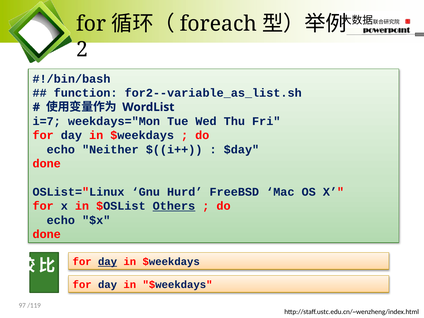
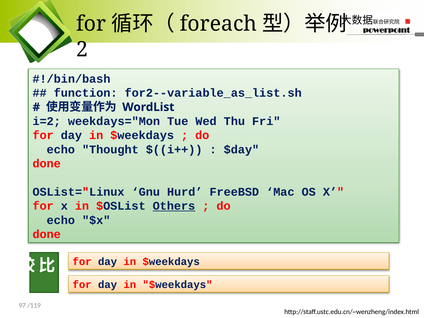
i=7: i=7 -> i=2 (47, 121)
Neither: Neither -> Thought (110, 150)
day underline: present -> none (108, 262)
